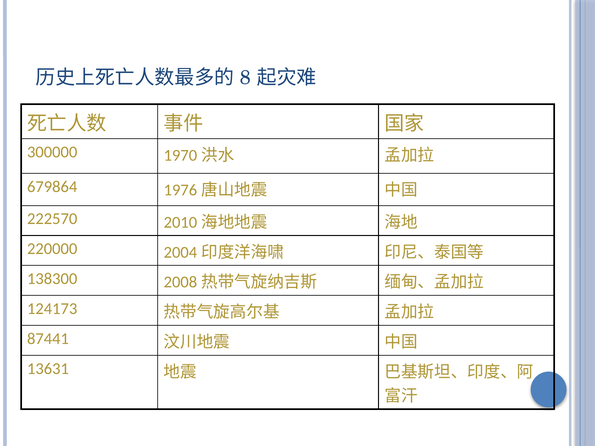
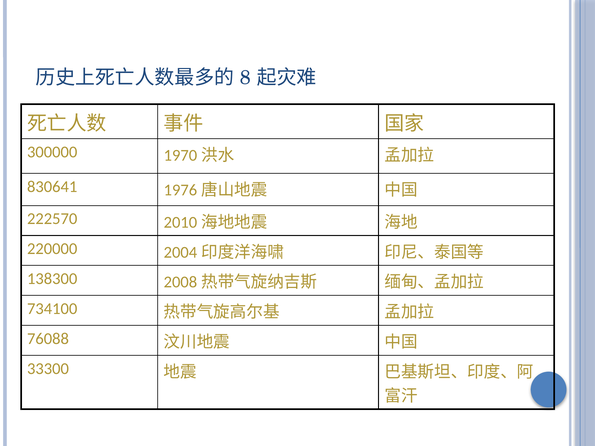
679864: 679864 -> 830641 (52, 187)
124173: 124173 -> 734100 (52, 309)
87441: 87441 -> 76088 (48, 339)
13631: 13631 -> 33300 (48, 369)
